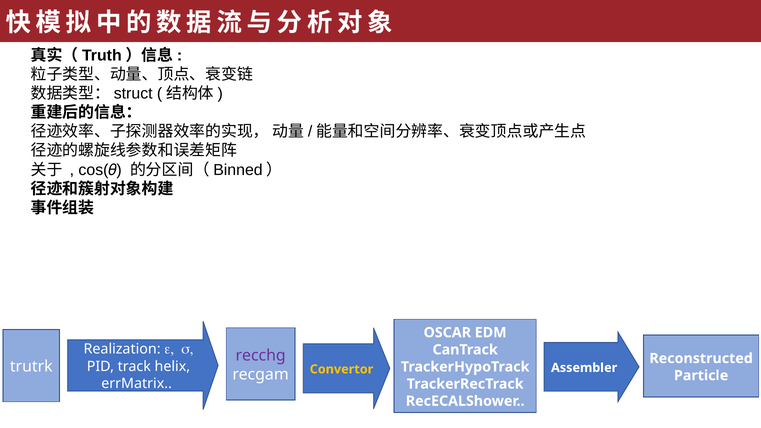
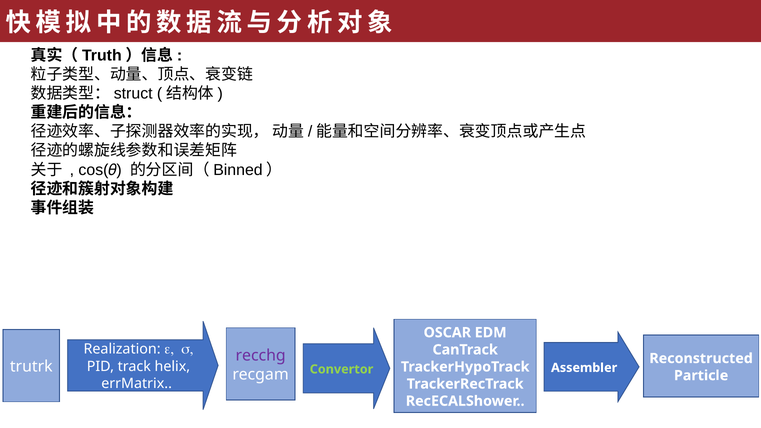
Convertor colour: yellow -> light green (342, 369)
